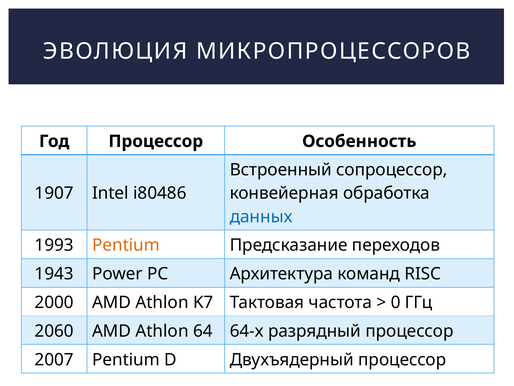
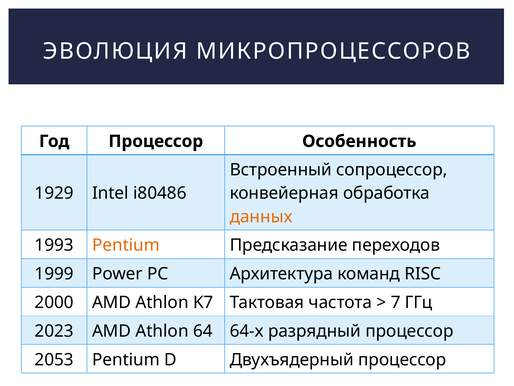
1907: 1907 -> 1929 (54, 193)
данных colour: blue -> orange (261, 216)
1943: 1943 -> 1999 (54, 274)
0: 0 -> 7 (396, 302)
2060: 2060 -> 2023 (54, 331)
2007: 2007 -> 2053 (54, 359)
